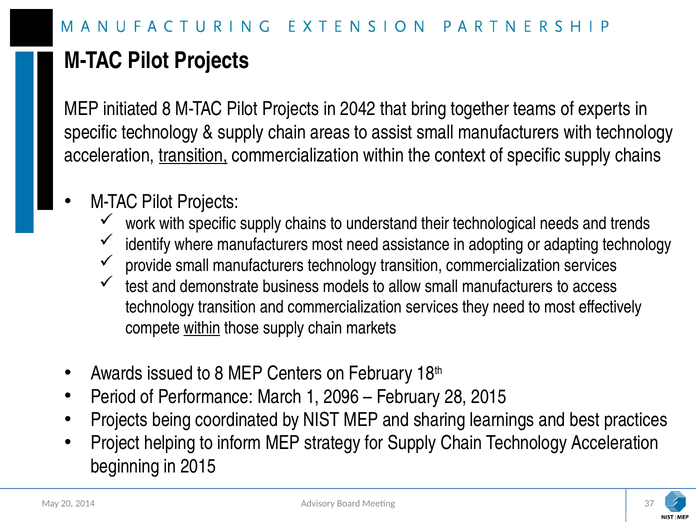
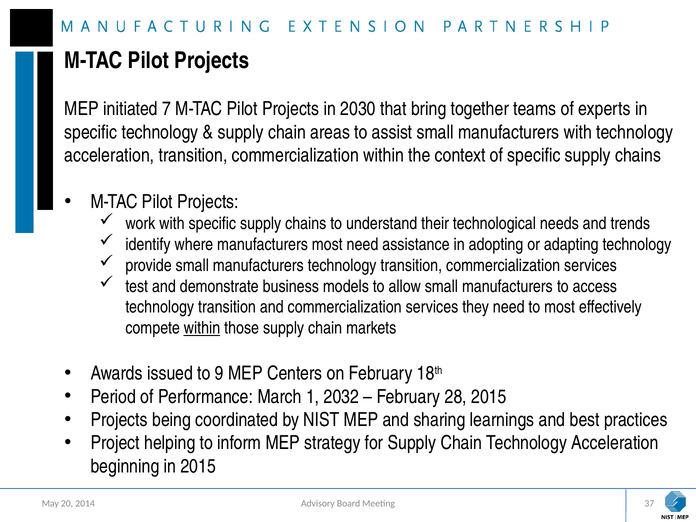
initiated 8: 8 -> 7 (167, 109)
2042: 2042 -> 2030 (358, 109)
transition underline: present -> none (193, 155)
to 8: 8 -> 9 (219, 373)
2096: 2096 -> 2032 (341, 397)
